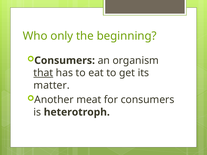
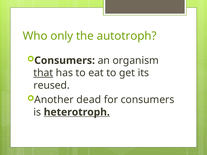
beginning: beginning -> autotroph (127, 36)
matter: matter -> reused (52, 85)
meat: meat -> dead (89, 100)
heterotroph underline: none -> present (77, 112)
